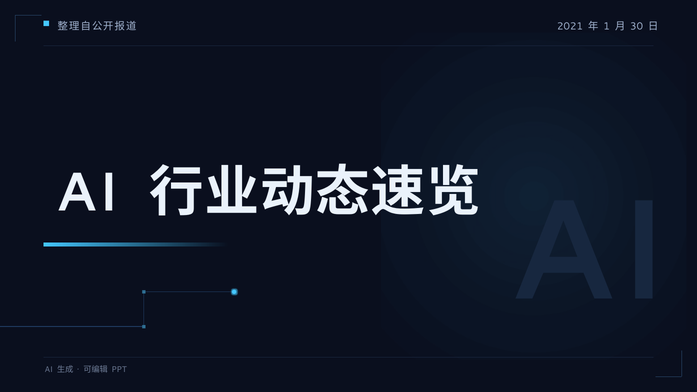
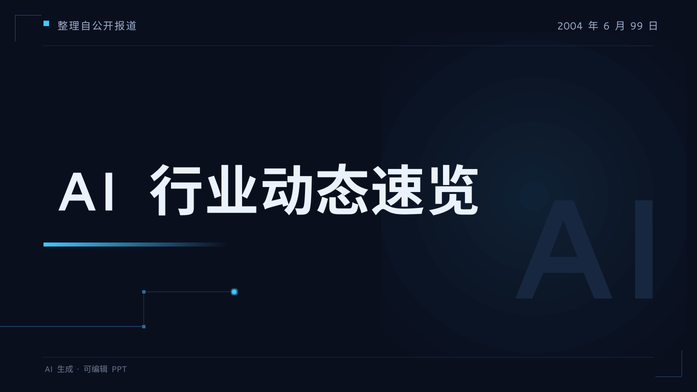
2021: 2021 -> 2004 (570, 26)
1: 1 -> 6 (607, 26)
30: 30 -> 99 (637, 26)
